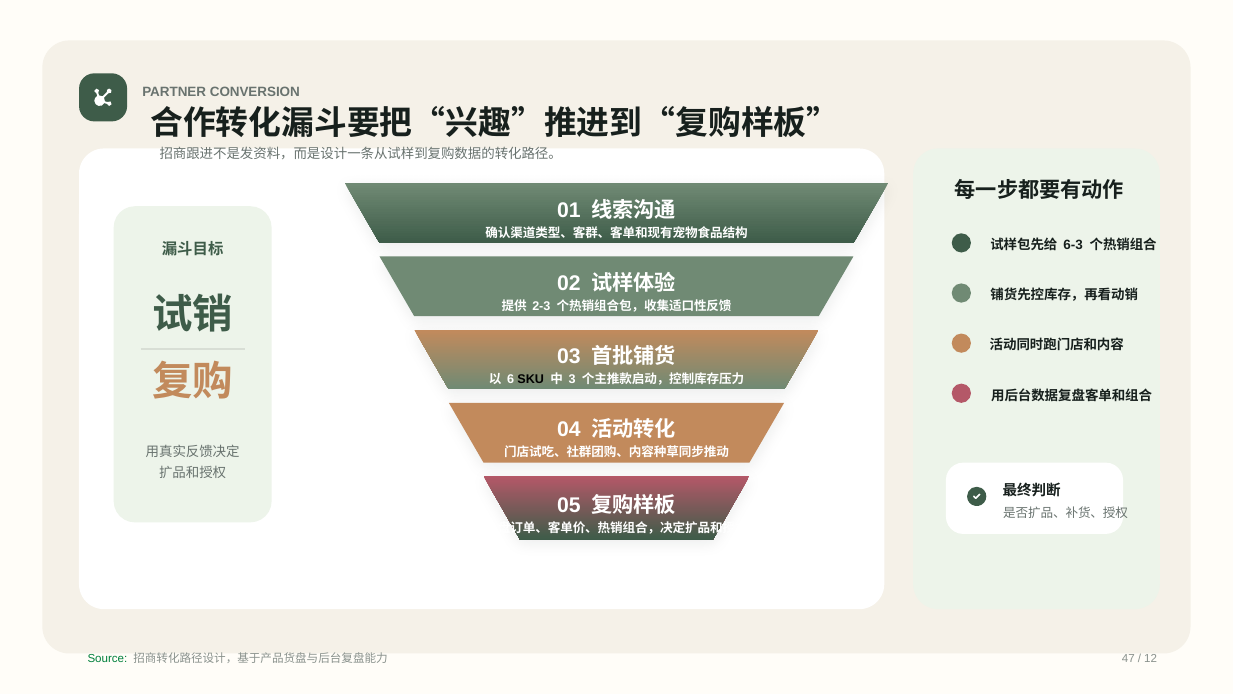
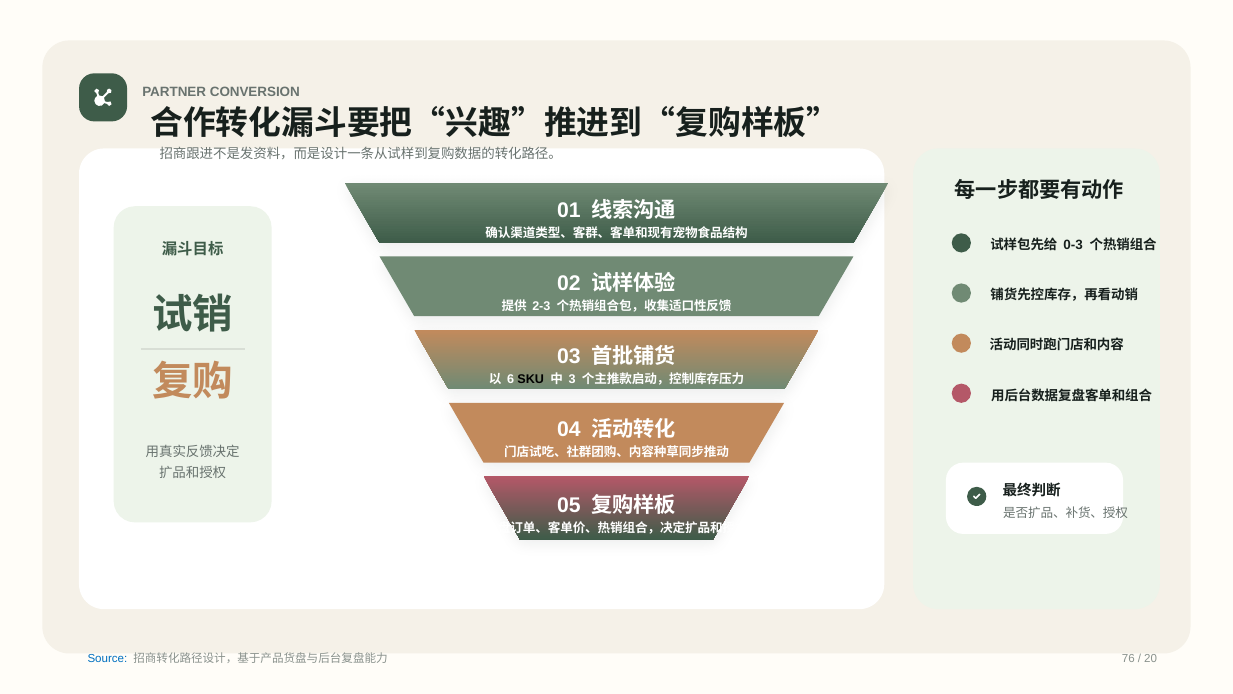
6-3: 6-3 -> 0-3 (1073, 245)
Source colour: green -> blue (107, 659)
47: 47 -> 76 (1128, 659)
12: 12 -> 20 (1151, 659)
